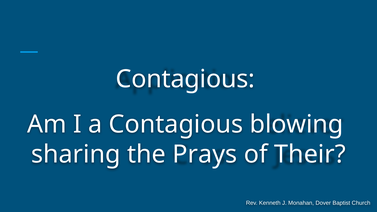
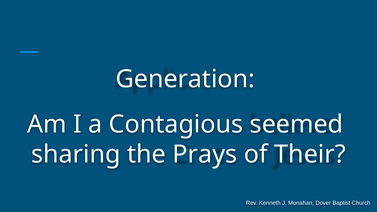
Contagious: Contagious -> Generation (185, 79)
blowing: blowing -> seemed (296, 124)
